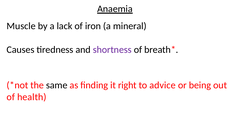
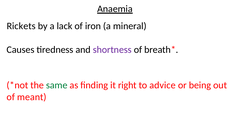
Muscle: Muscle -> Rickets (21, 26)
same colour: black -> green (57, 85)
health: health -> meant (32, 97)
